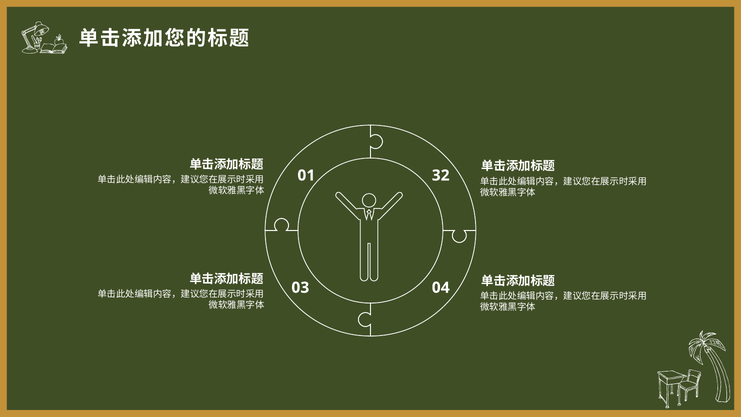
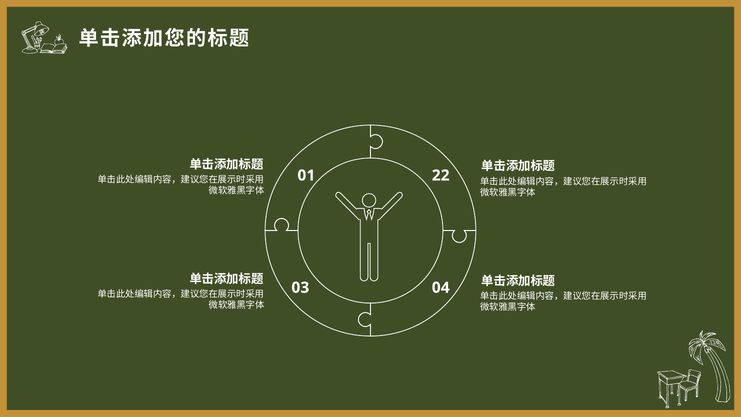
32: 32 -> 22 (441, 175)
